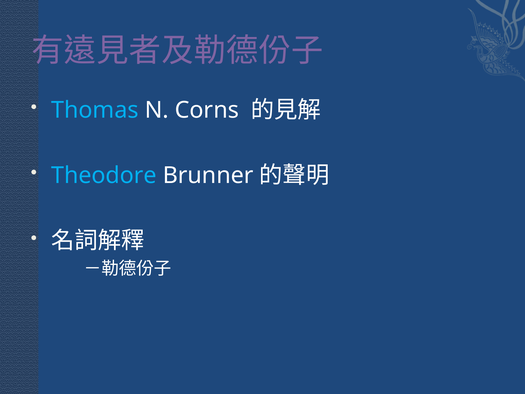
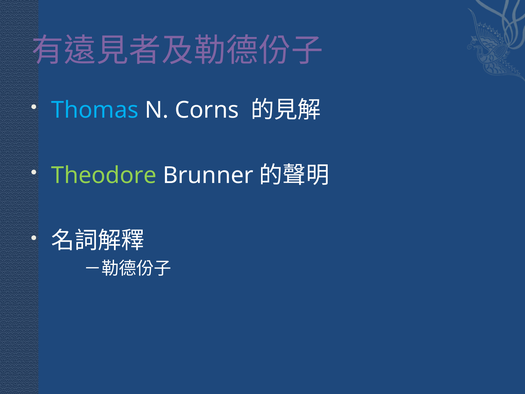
Theodore colour: light blue -> light green (104, 175)
